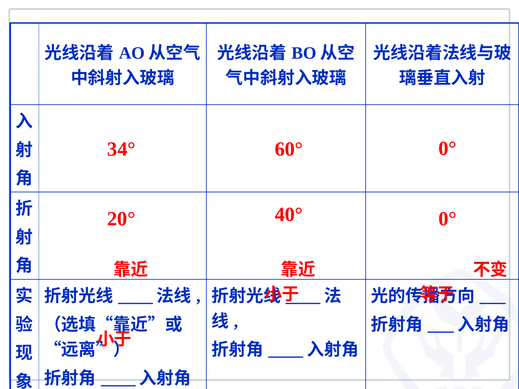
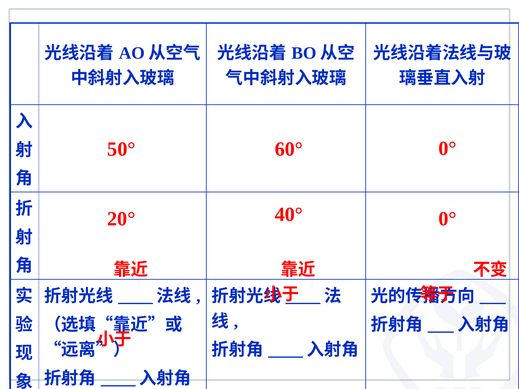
34°: 34° -> 50° (121, 149)
